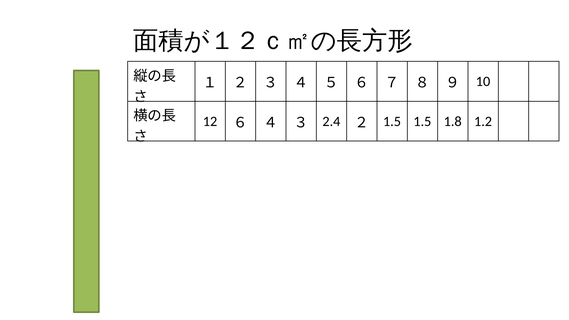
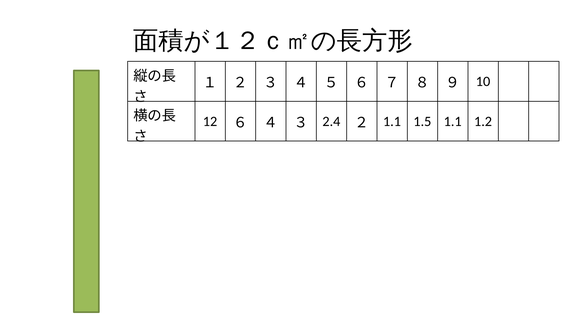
２ 1.5: 1.5 -> 1.1 (392, 121)
1.5 1.8: 1.8 -> 1.1 (453, 121)
